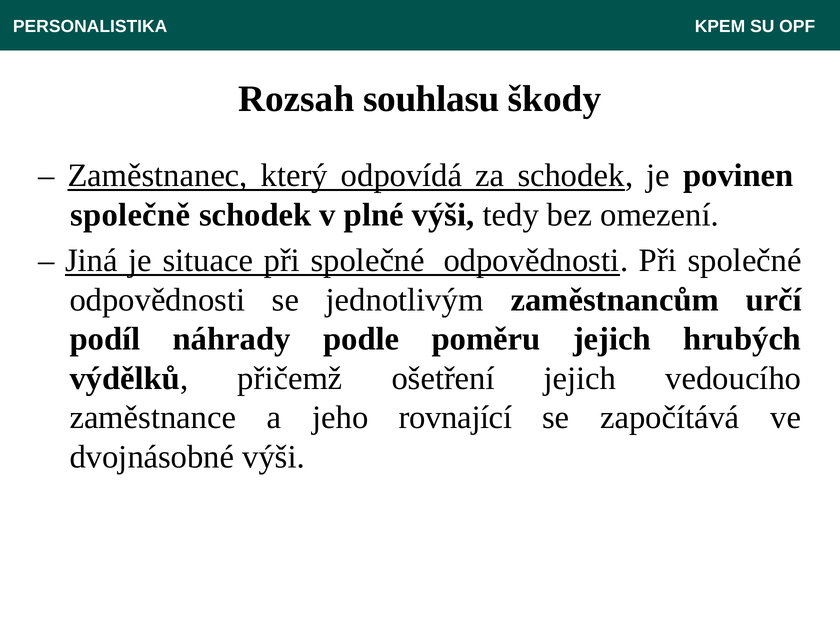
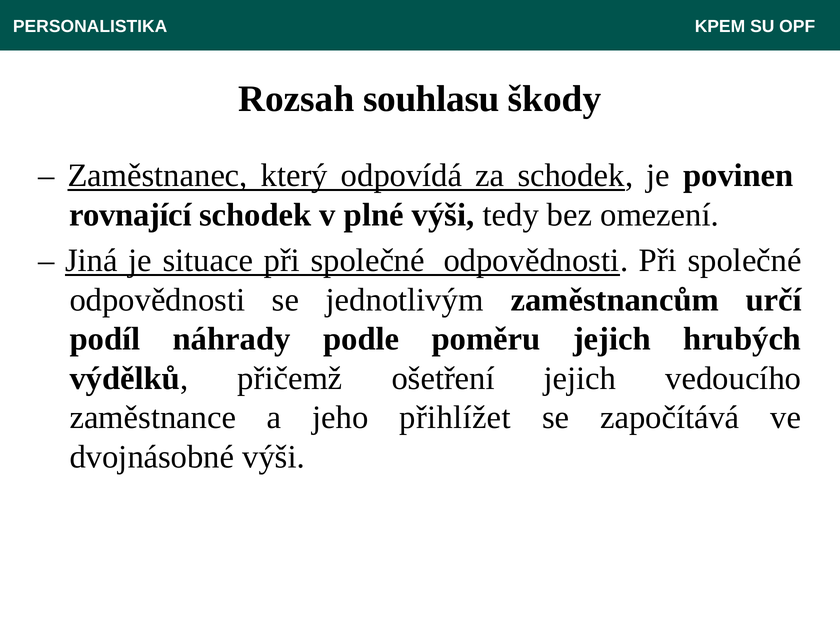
společně: společně -> rovnající (130, 215)
rovnající: rovnající -> přihlížet (455, 418)
